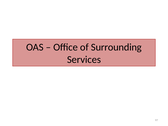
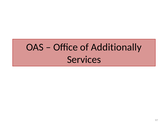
Surrounding: Surrounding -> Additionally (116, 47)
